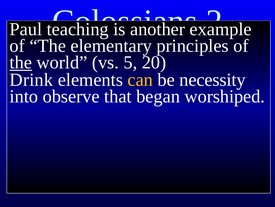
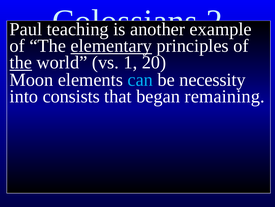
elementary underline: none -> present (111, 46)
5: 5 -> 1 (130, 62)
Drink: Drink -> Moon (31, 80)
can colour: yellow -> light blue (140, 80)
observe: observe -> consists (71, 96)
worshiped: worshiped -> remaining (225, 96)
